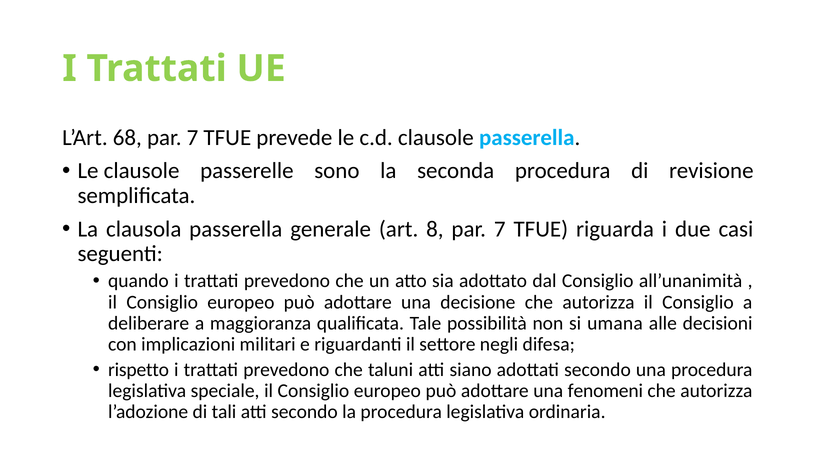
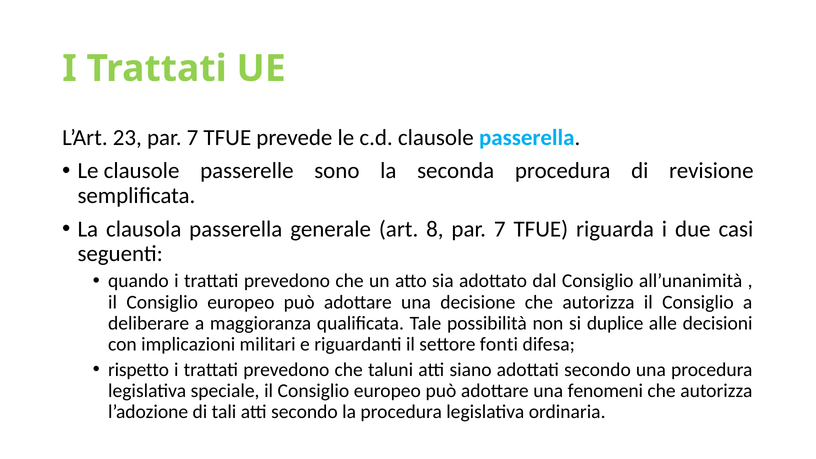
68: 68 -> 23 (127, 138)
umana: umana -> duplice (615, 323)
negli: negli -> fonti (499, 344)
